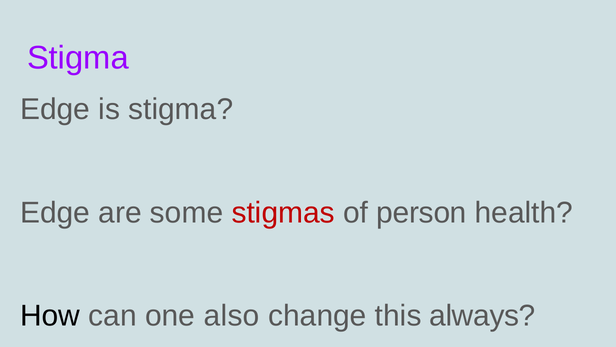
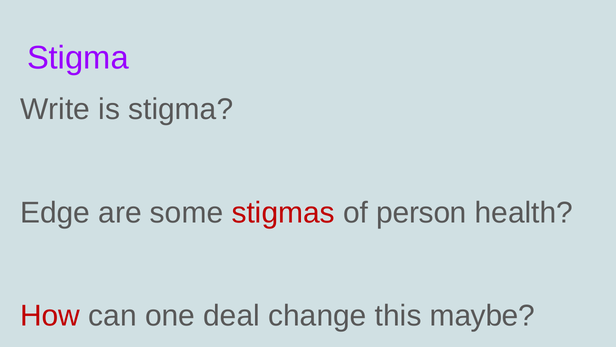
Edge: Edge -> Write (55, 109)
How colour: black -> red (50, 316)
also: also -> deal (232, 316)
always: always -> maybe (482, 316)
